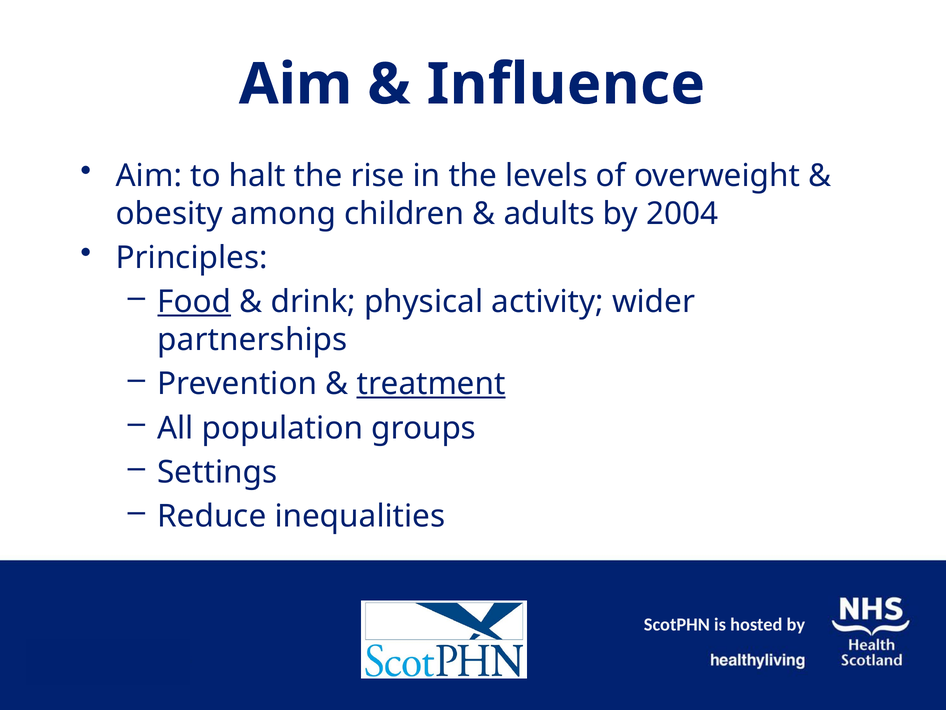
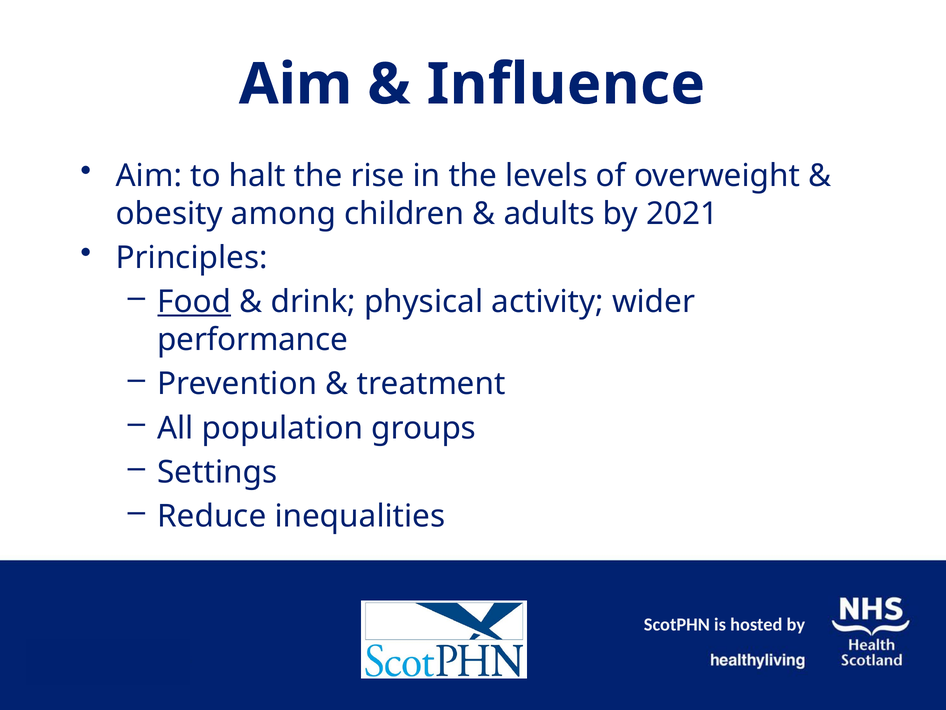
2004: 2004 -> 2021 (682, 214)
partnerships: partnerships -> performance (253, 340)
treatment underline: present -> none (431, 384)
